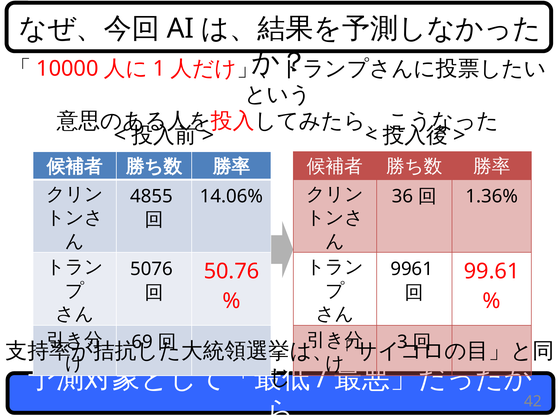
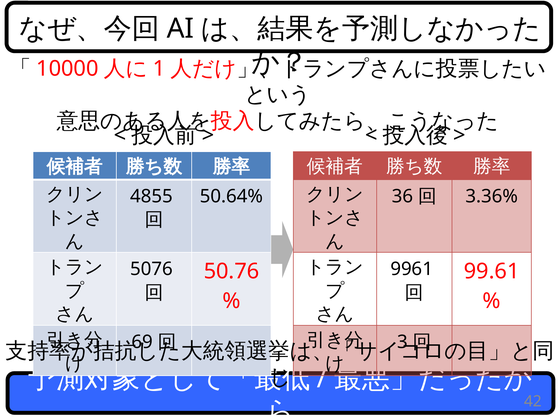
14.06%: 14.06% -> 50.64% (231, 196)
1.36%: 1.36% -> 3.36% (492, 196)
